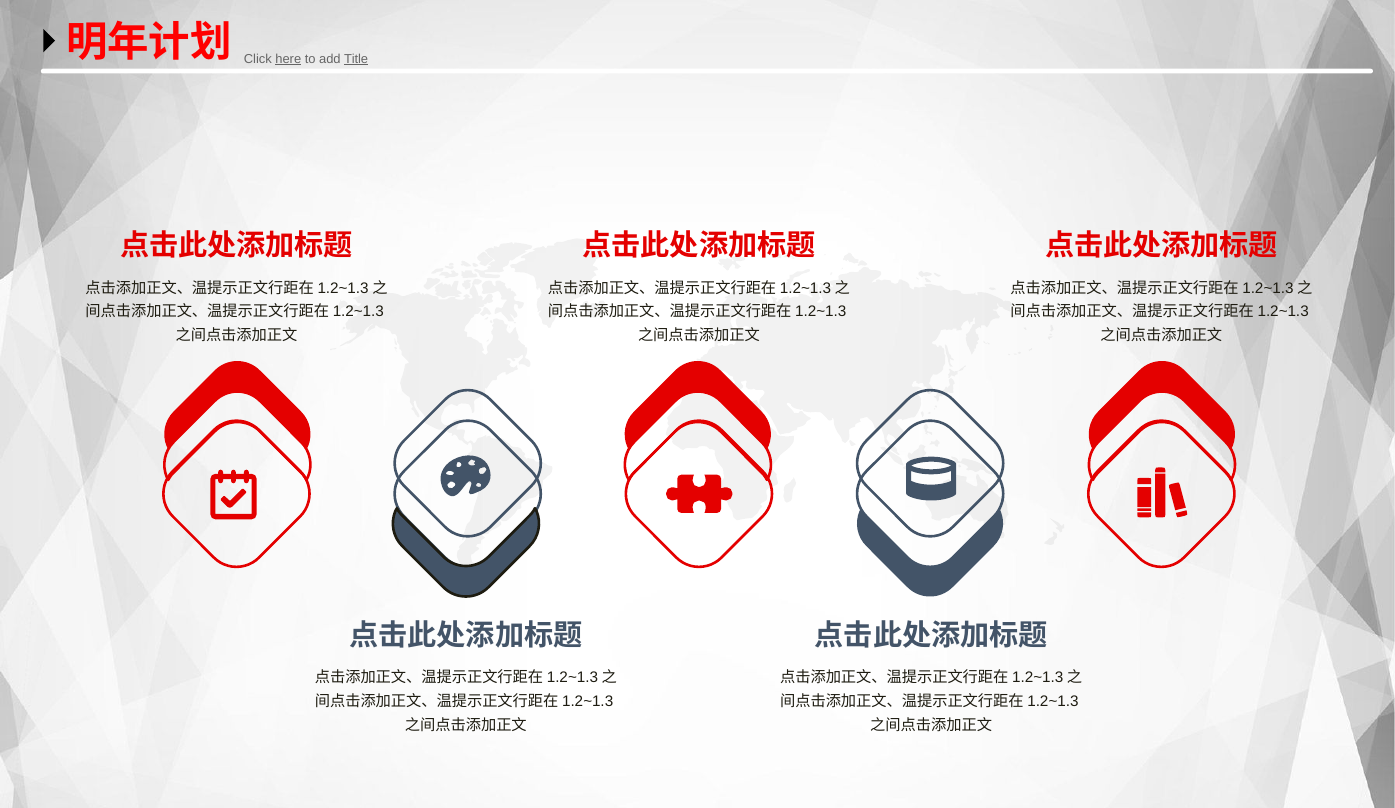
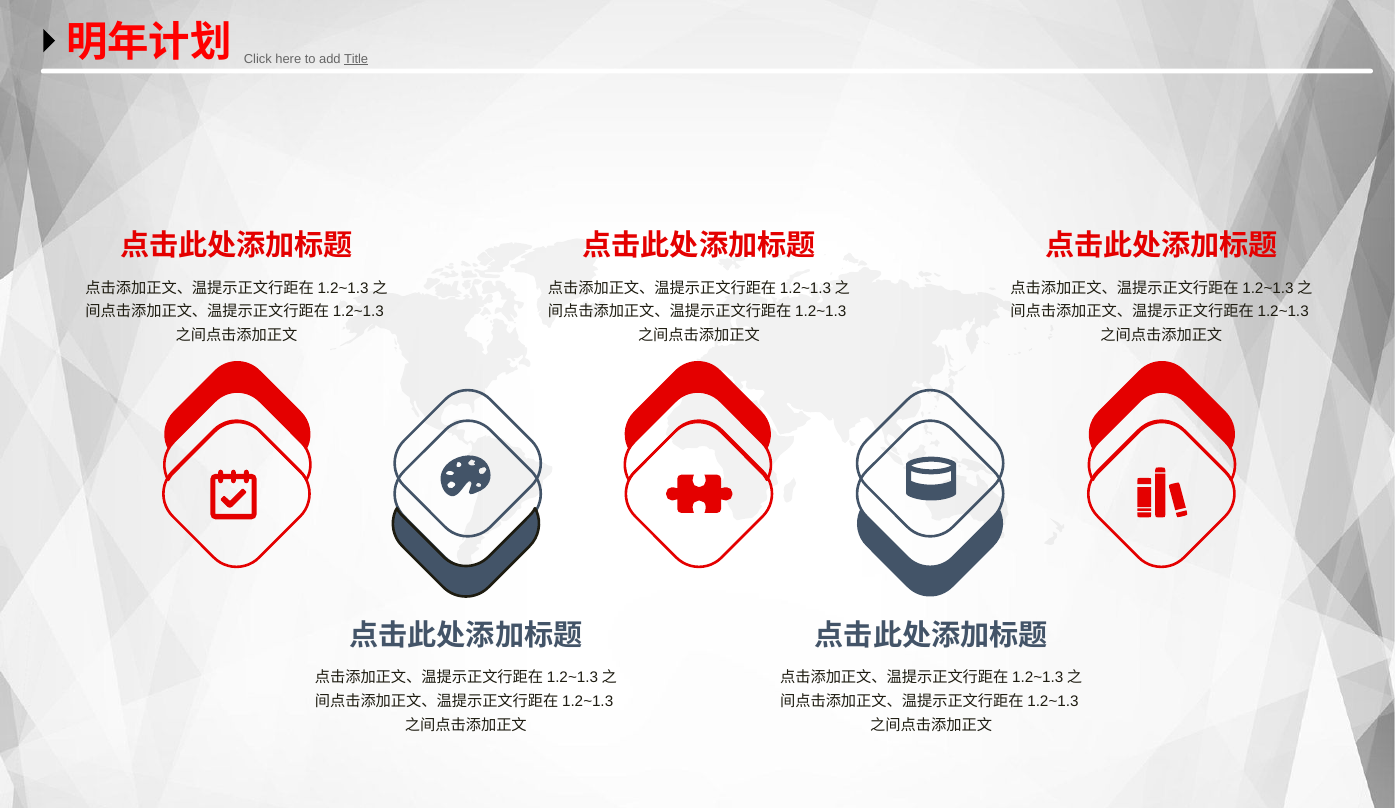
here underline: present -> none (288, 59)
